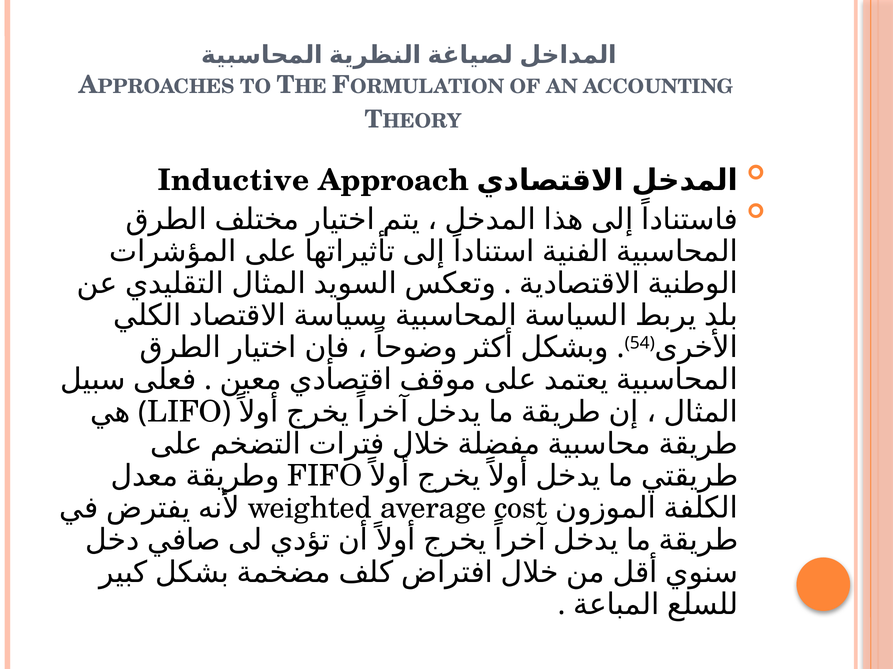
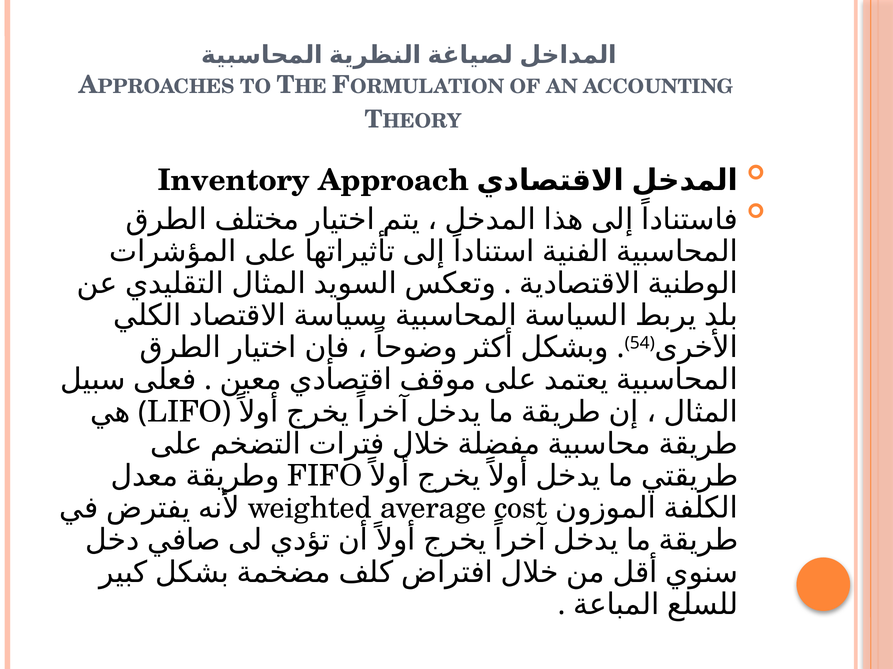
Inductive: Inductive -> Inventory (234, 181)
